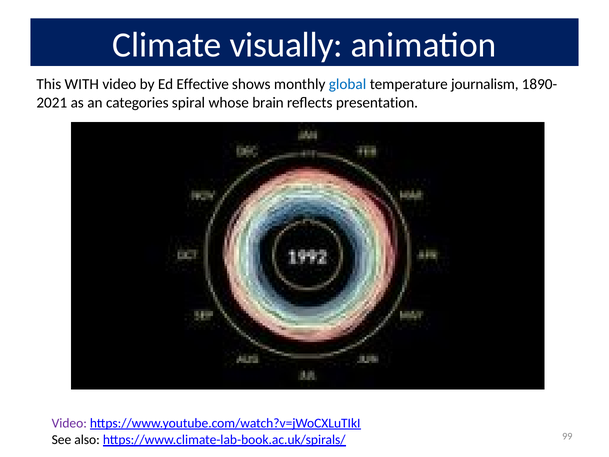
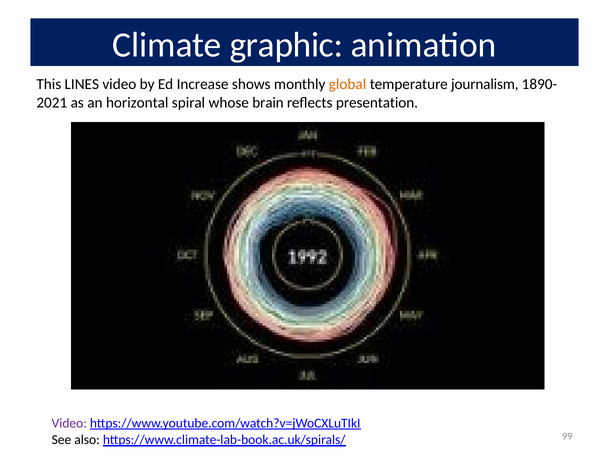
visually: visually -> graphic (286, 45)
WITH: WITH -> LINES (82, 84)
Effective: Effective -> Increase (203, 84)
global colour: blue -> orange (348, 84)
categories: categories -> horizontal (137, 102)
